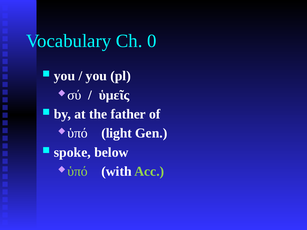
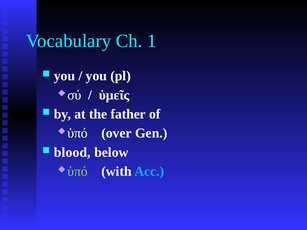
0: 0 -> 1 (152, 41)
light: light -> over (117, 133)
spoke: spoke -> blood (72, 152)
Acc colour: light green -> light blue (149, 172)
